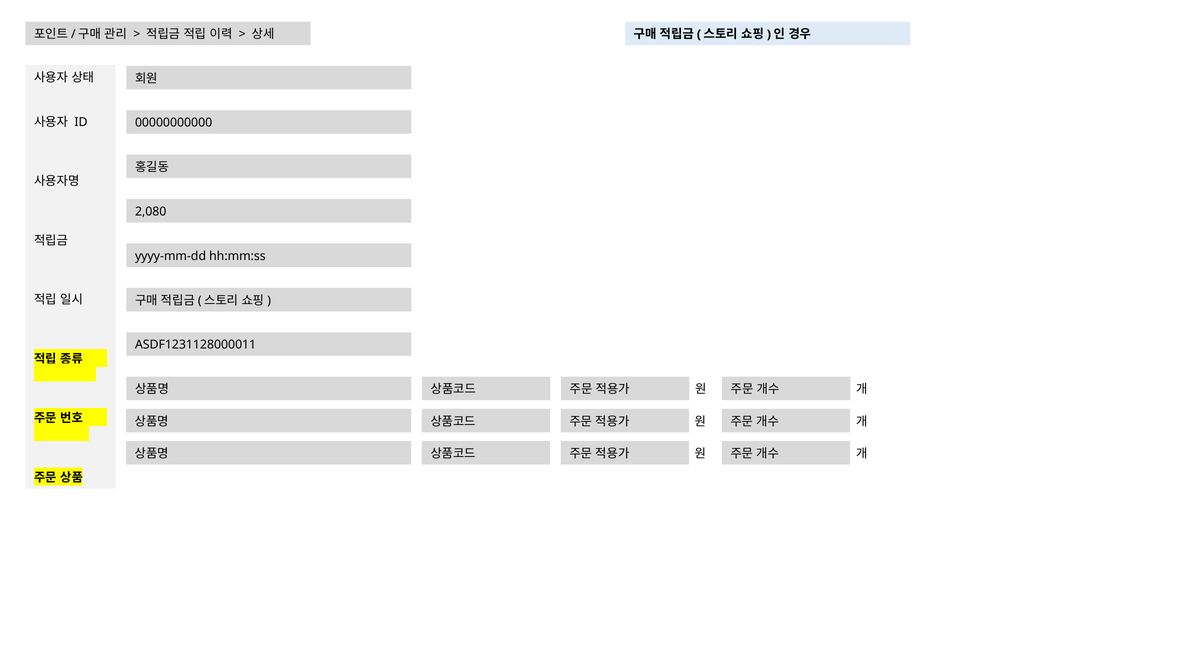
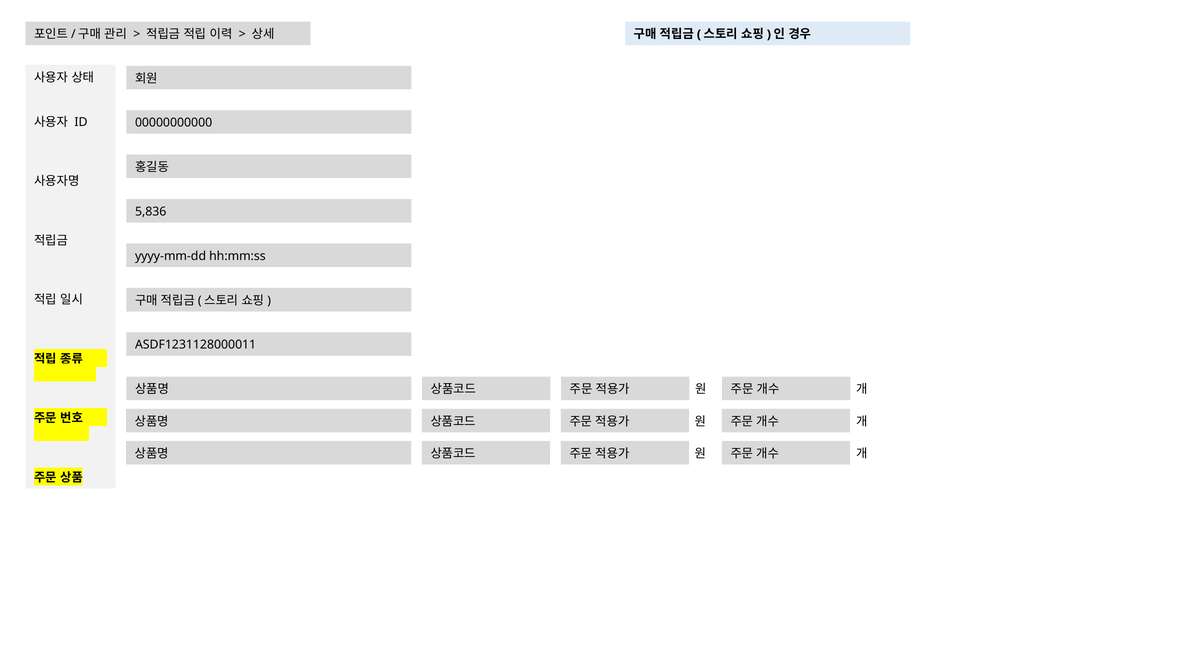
2,080: 2,080 -> 5,836 (151, 212)
